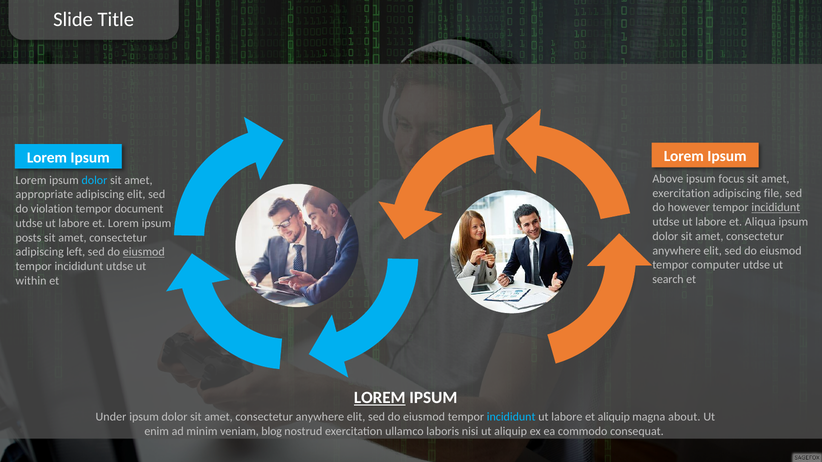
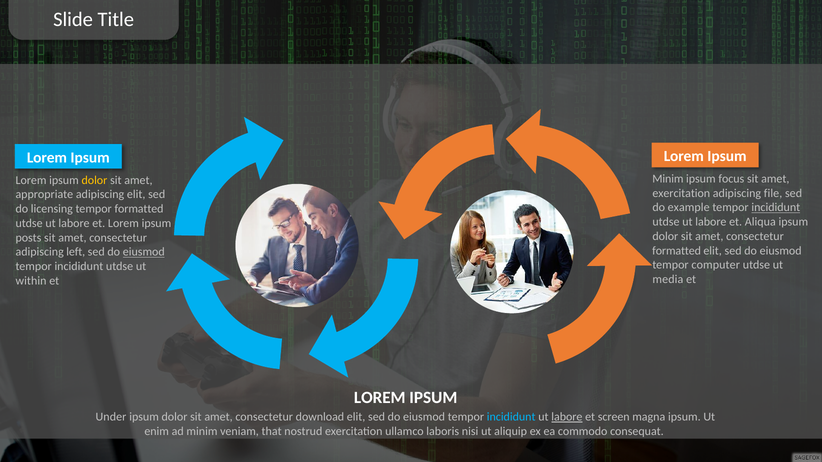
Above: Above -> Minim (668, 179)
dolor colour: light blue -> yellow (94, 180)
however: however -> example (689, 208)
violation: violation -> licensing (52, 209)
tempor document: document -> formatted (139, 209)
anywhere: anywhere -> formatted (677, 251)
search: search -> media (668, 280)
LOREM underline: present -> none (380, 398)
anywhere: anywhere -> download (320, 417)
labore underline: none -> present (567, 417)
et aliquip: aliquip -> screen (614, 417)
magna about: about -> ipsum (684, 417)
blog: blog -> that (272, 432)
